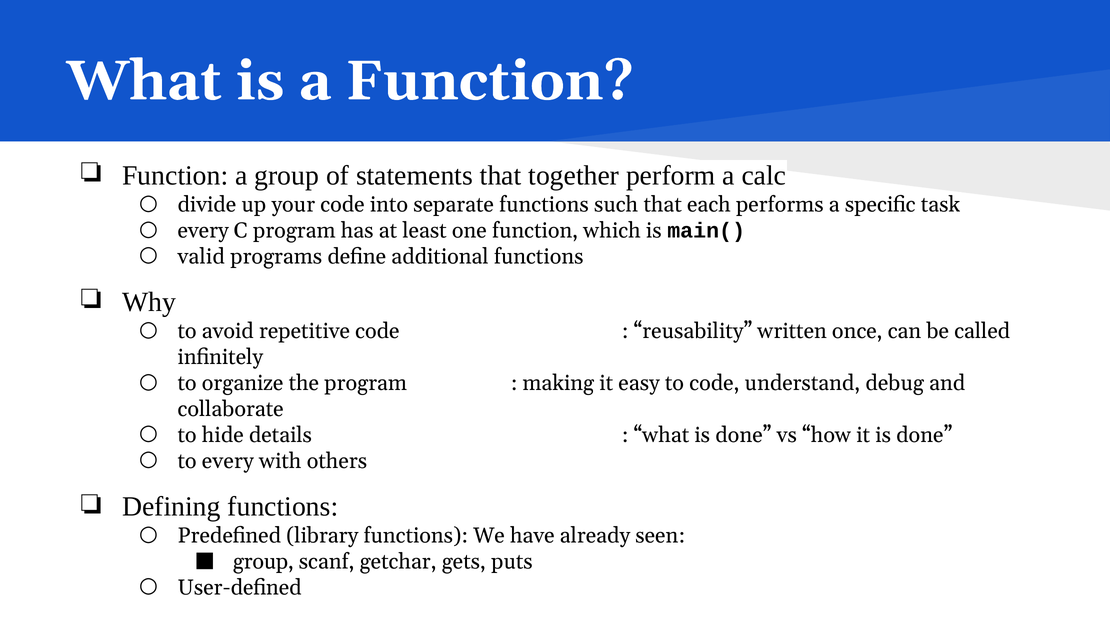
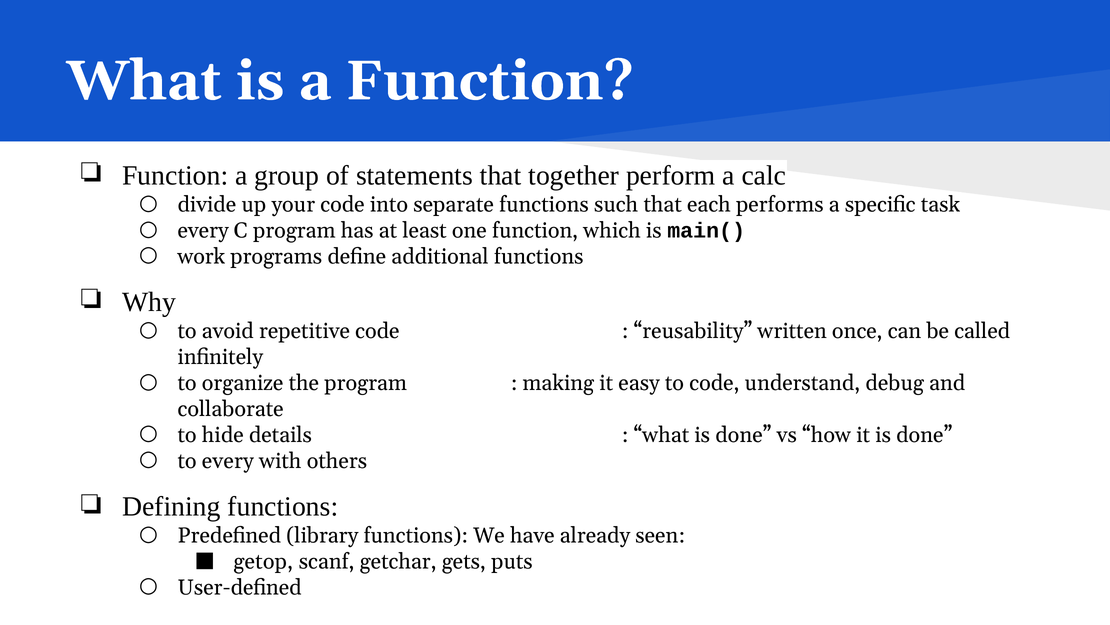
valid: valid -> work (201, 256)
group: group -> getop (263, 561)
